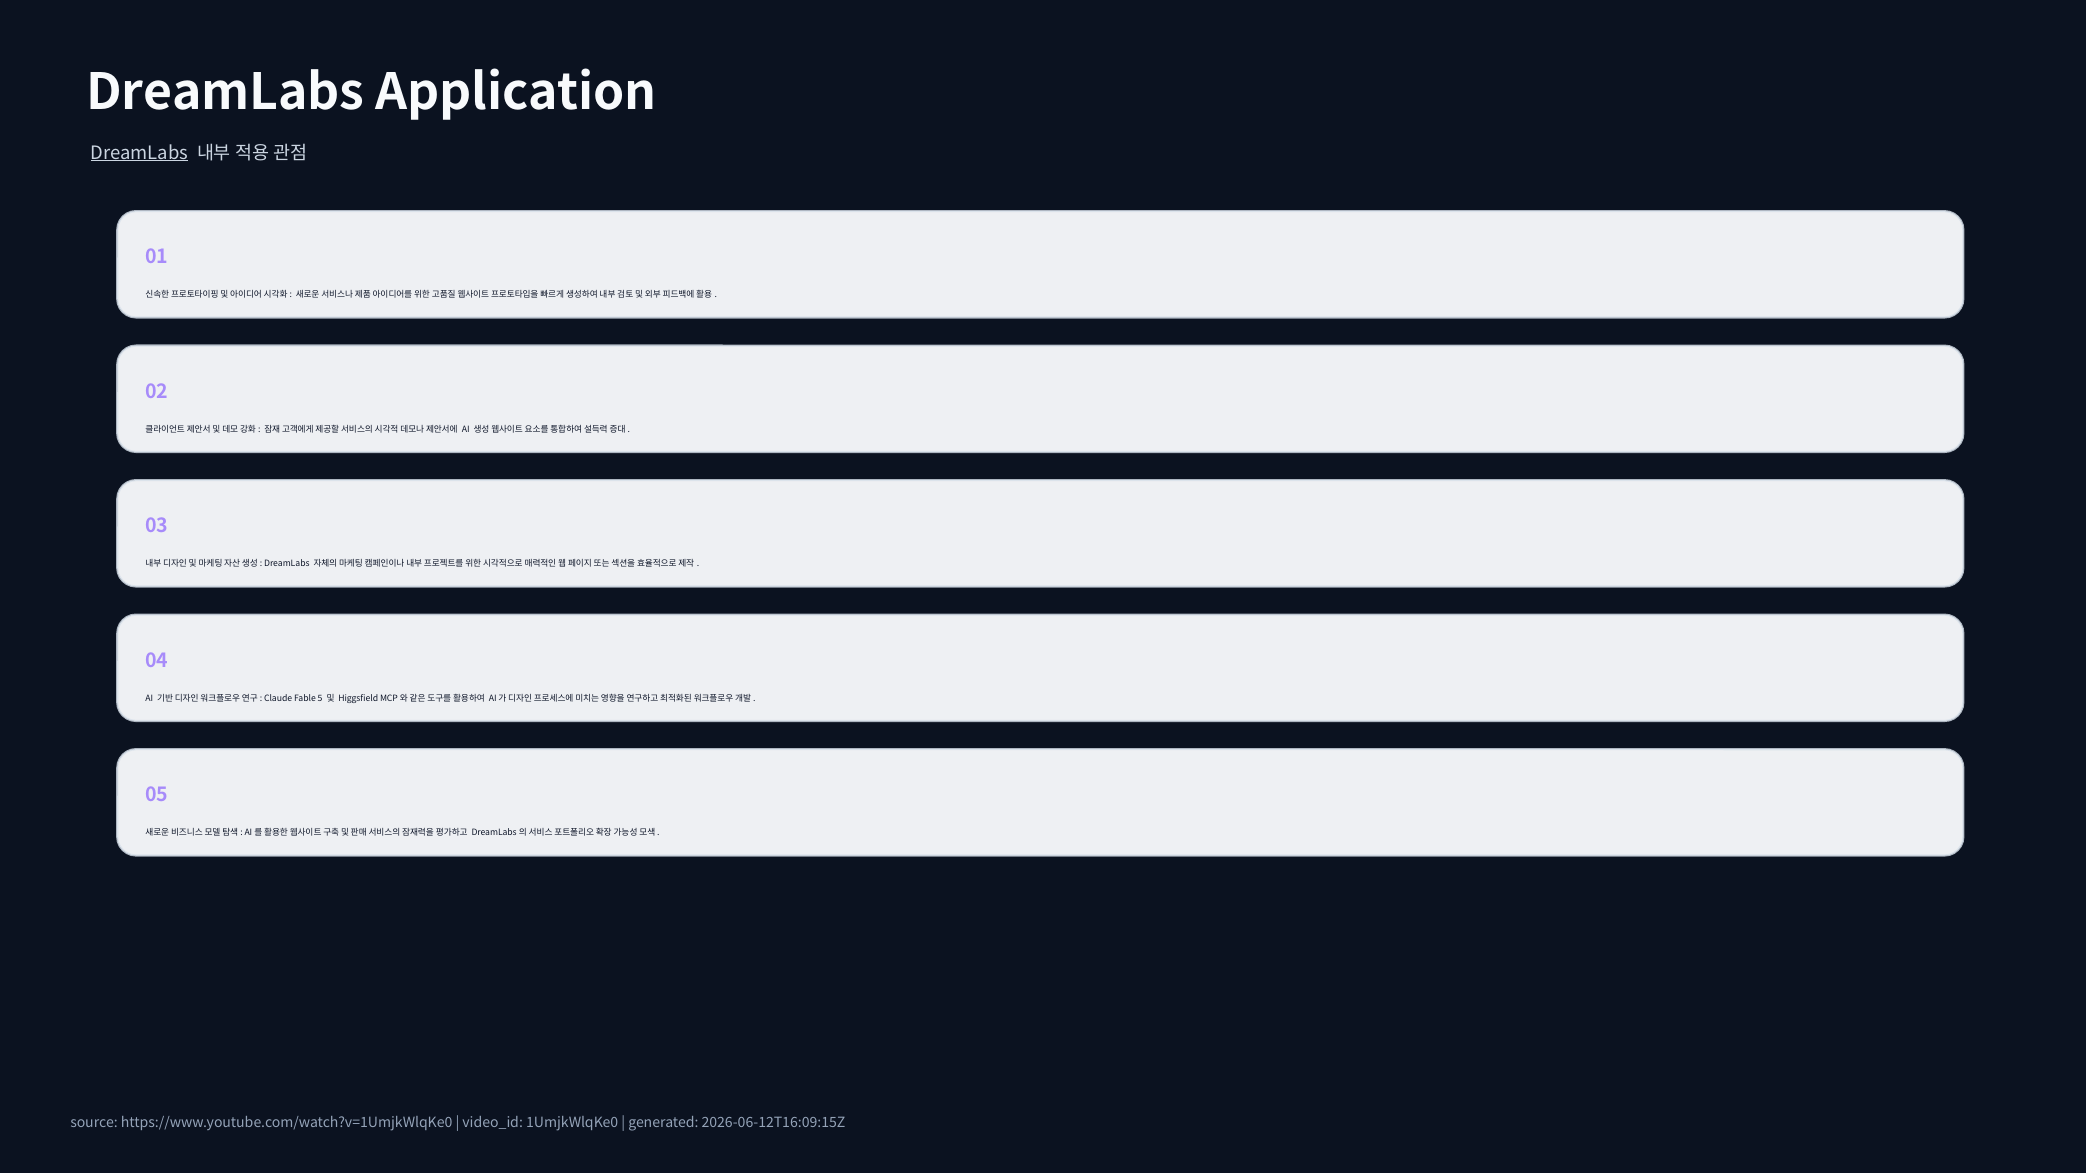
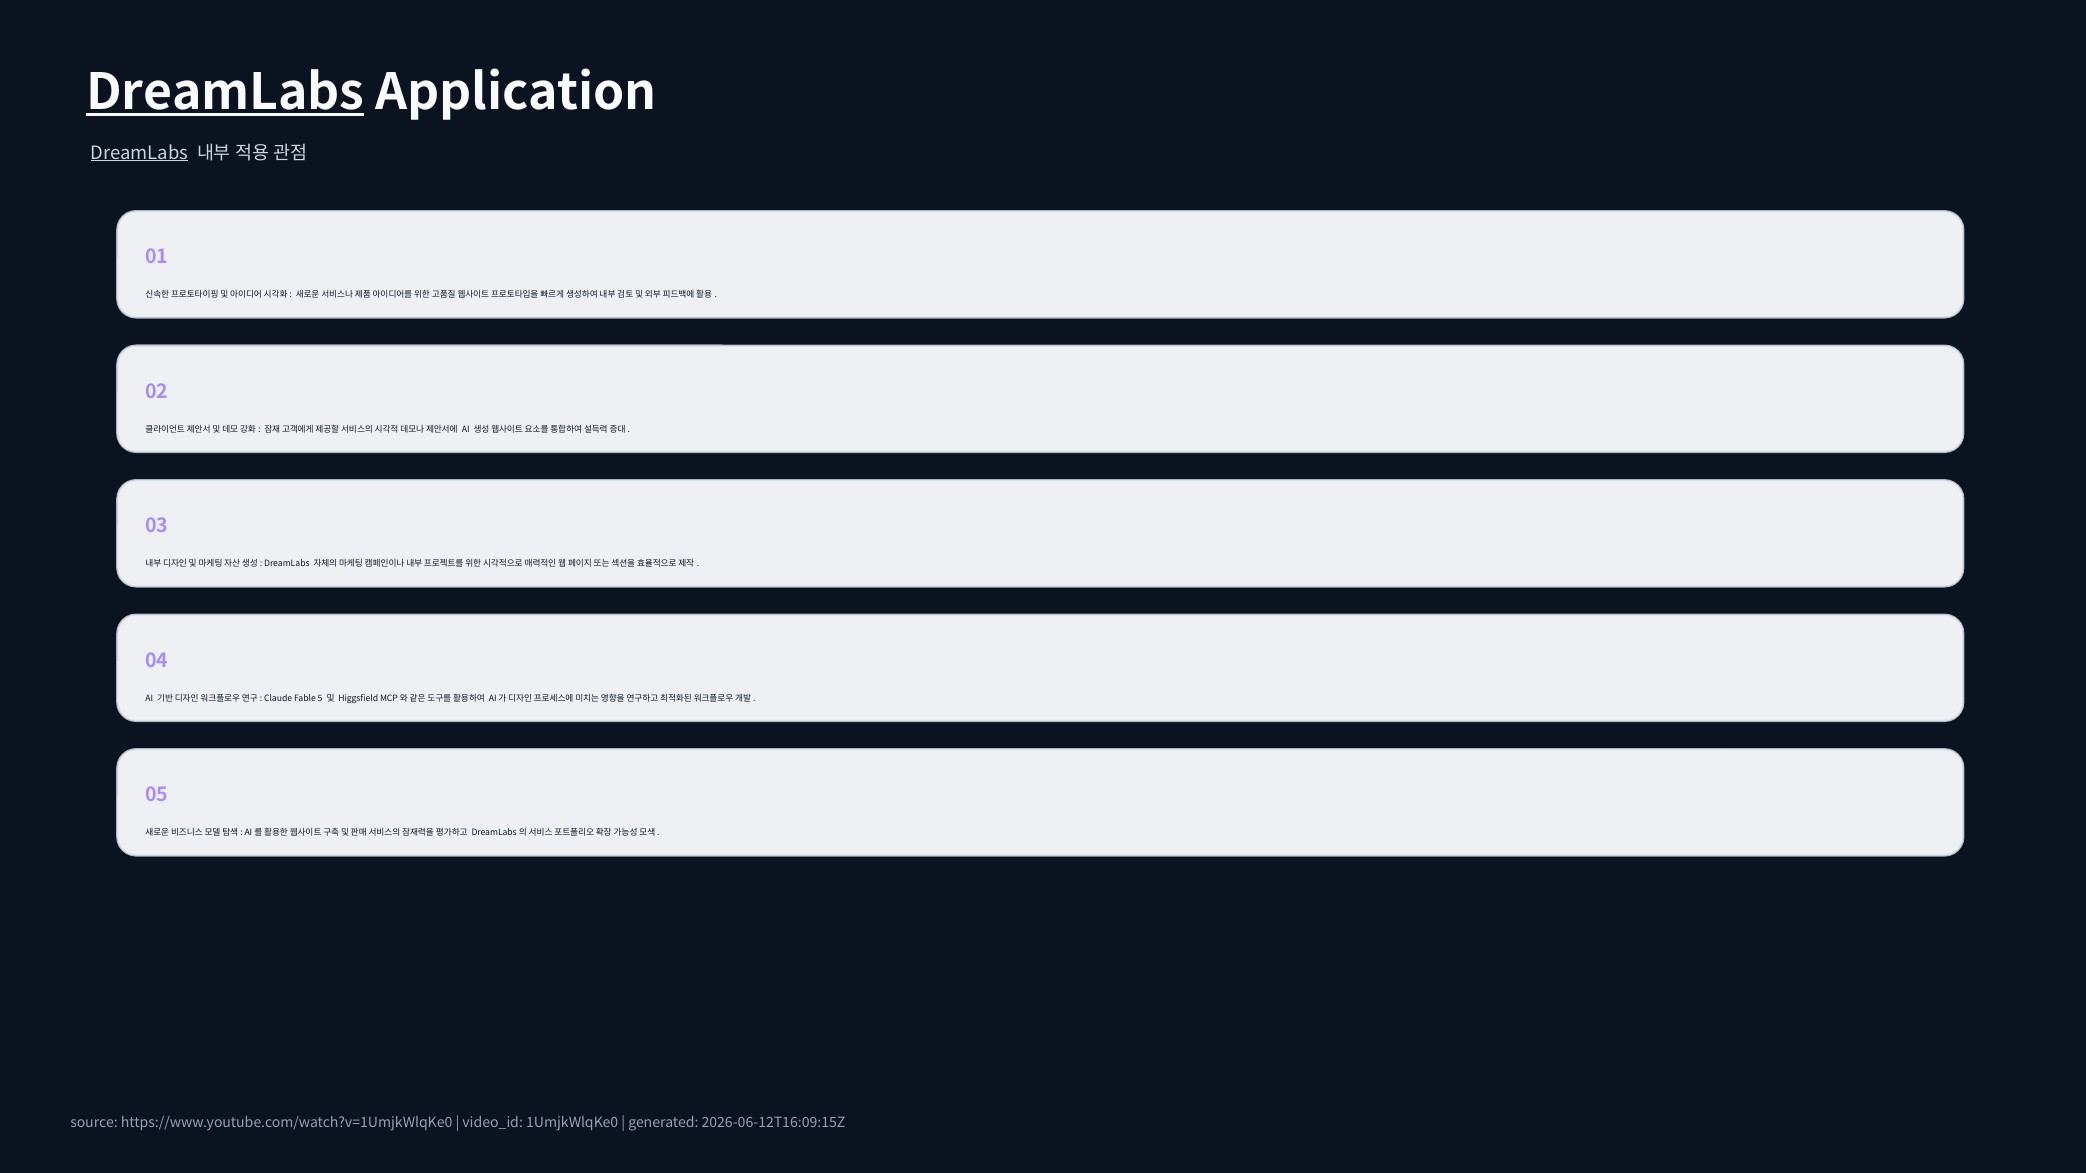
DreamLabs underline: none -> present (225, 93)
